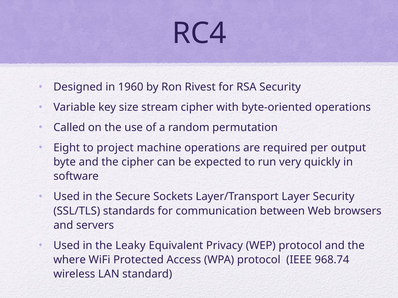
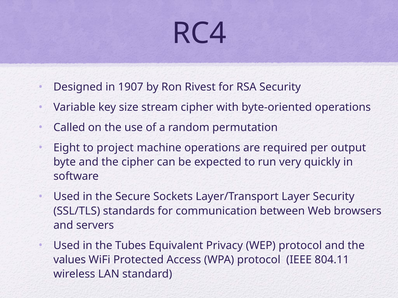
1960: 1960 -> 1907 (131, 87)
Leaky: Leaky -> Tubes (131, 246)
where: where -> values (70, 260)
968.74: 968.74 -> 804.11 (332, 260)
